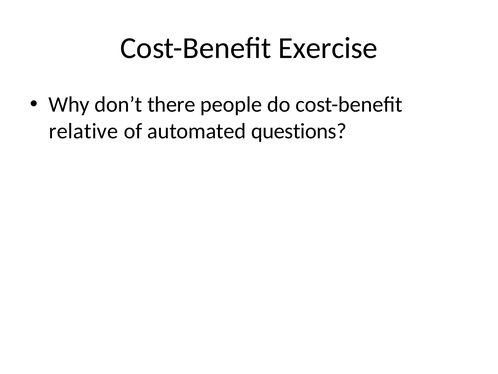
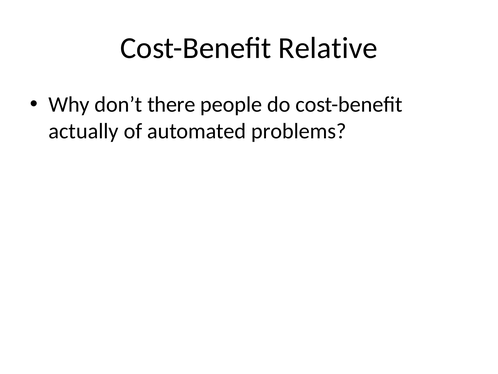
Exercise: Exercise -> Relative (328, 48)
relative: relative -> actually (84, 131)
questions: questions -> problems (299, 131)
